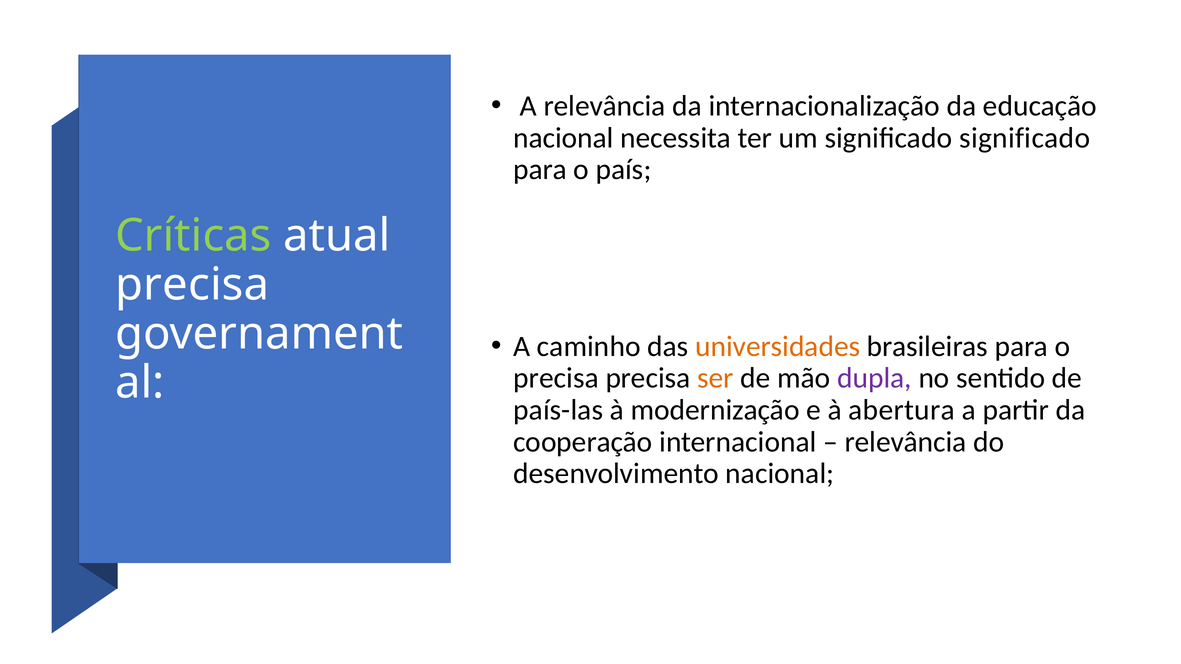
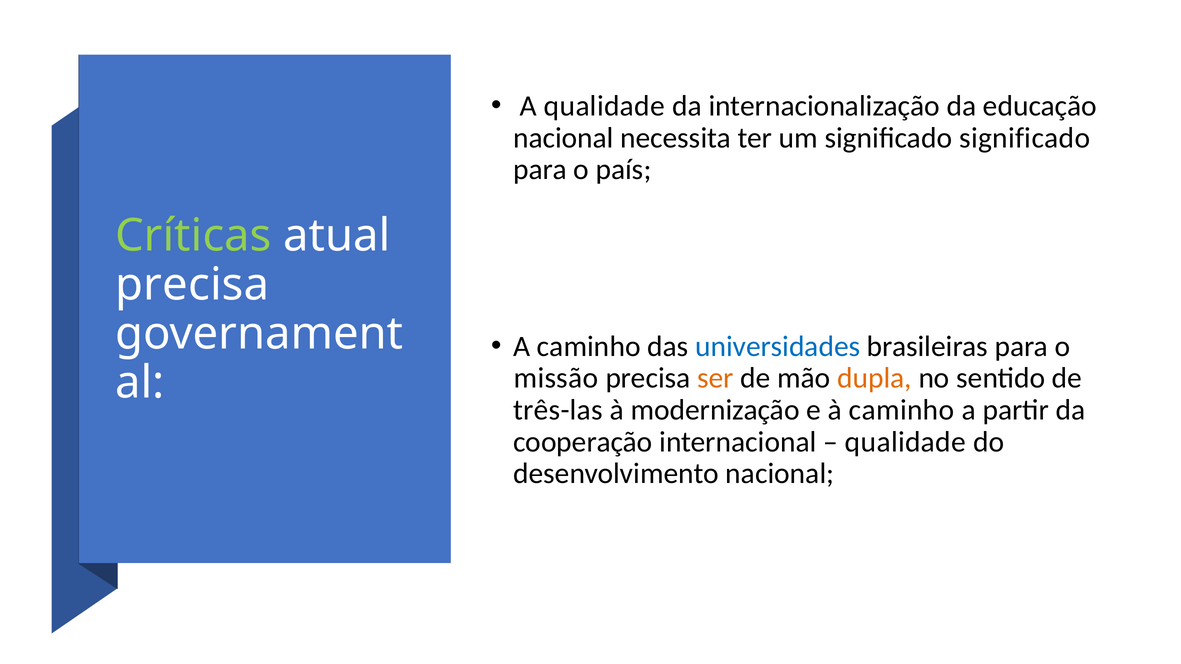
A relevância: relevância -> qualidade (604, 106)
universidades colour: orange -> blue (778, 346)
precisa: precisa -> missão (556, 378)
dupla colour: purple -> orange (874, 378)
país-las: país-las -> três-las (558, 410)
à abertura: abertura -> caminho (902, 410)
relevância: relevância -> qualidade (905, 442)
